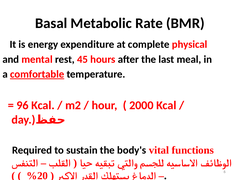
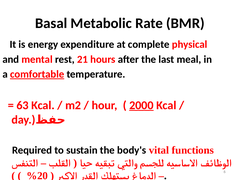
45: 45 -> 21 (83, 59)
96: 96 -> 63 (23, 105)
2000 underline: none -> present (141, 105)
